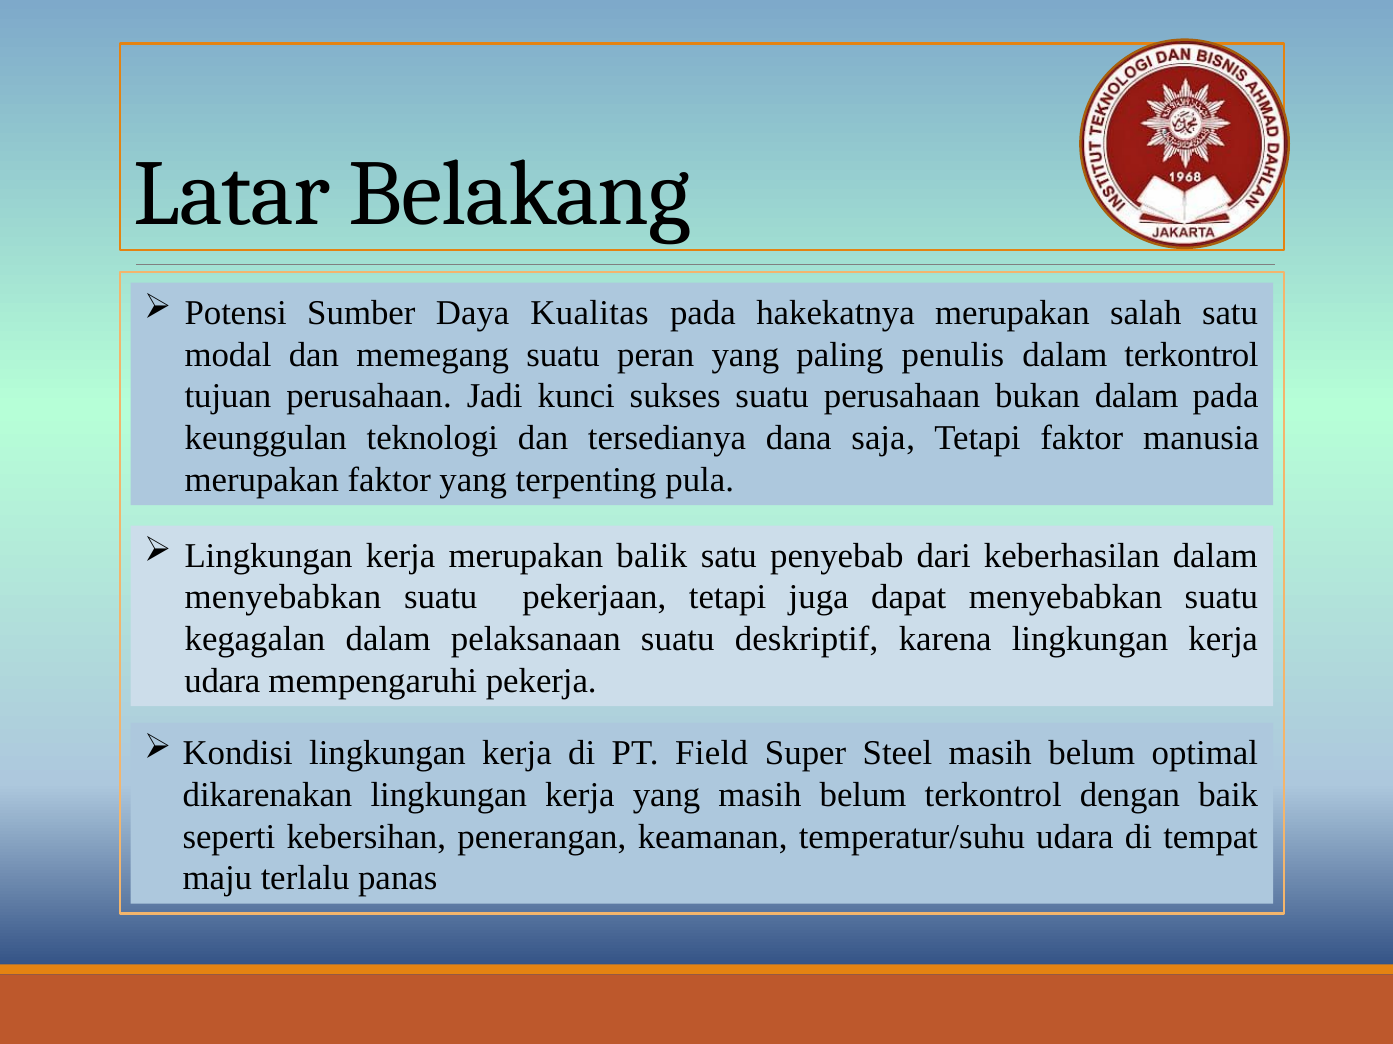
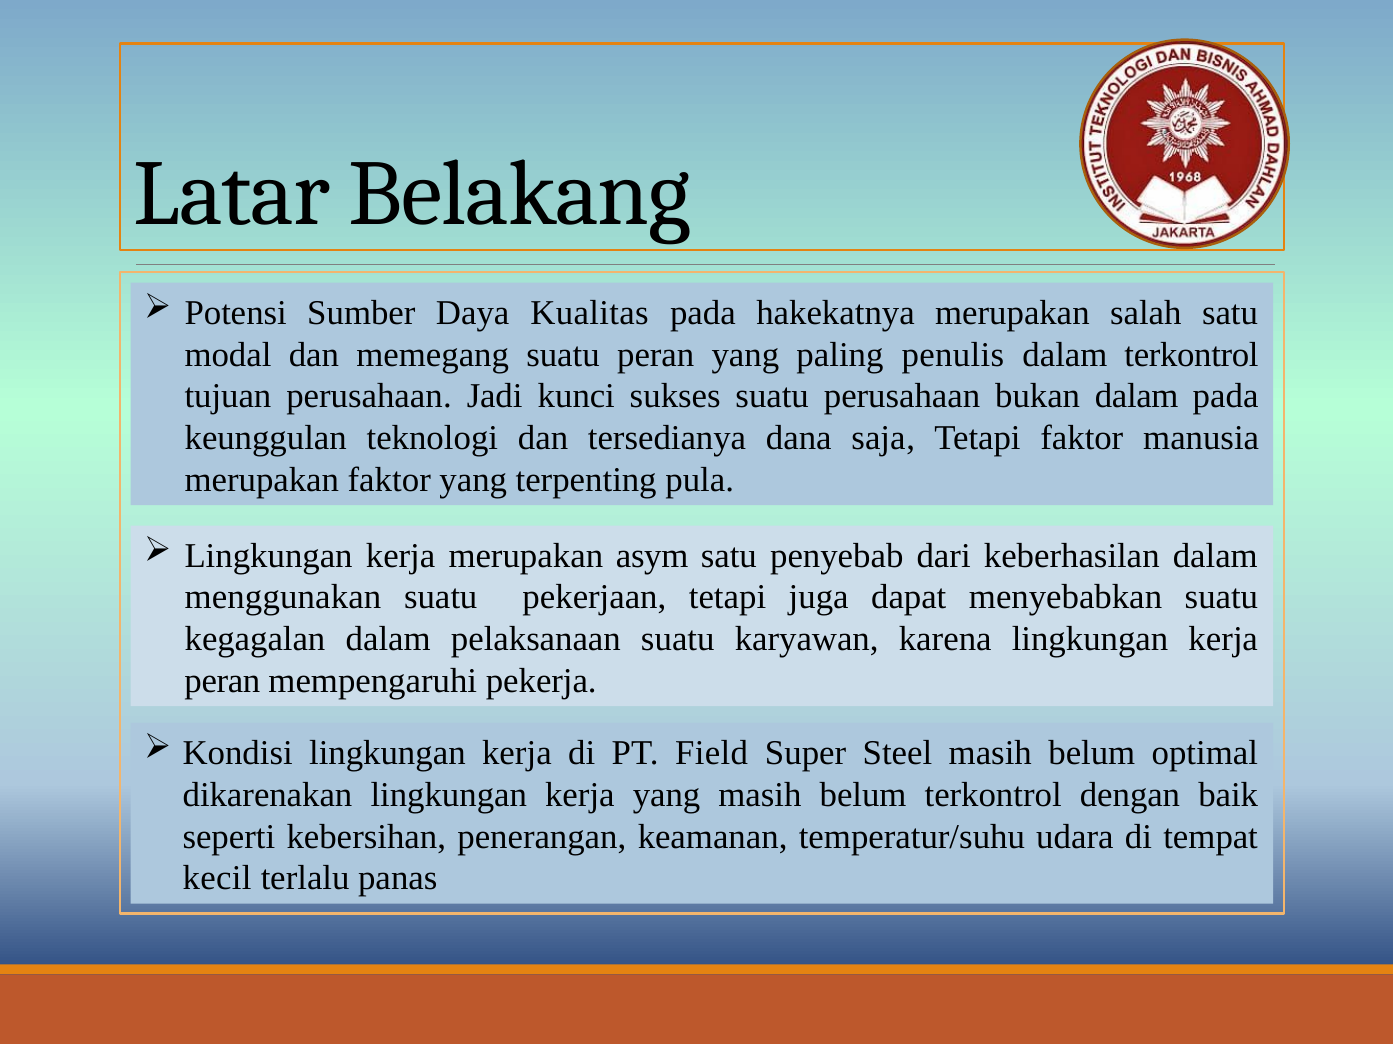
balik: balik -> asym (652, 556)
menyebabkan: menyebabkan -> menggunakan (283, 598)
deskriptif: deskriptif -> karyawan (807, 640)
udara: udara -> peran (222, 681)
maju: maju -> kecil (217, 879)
